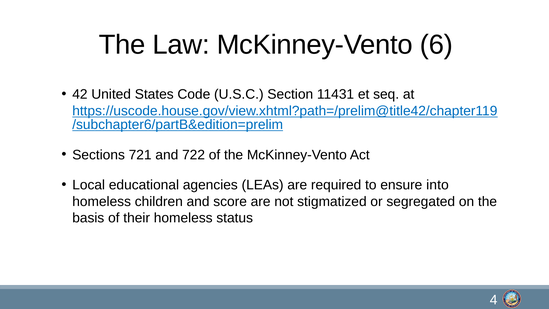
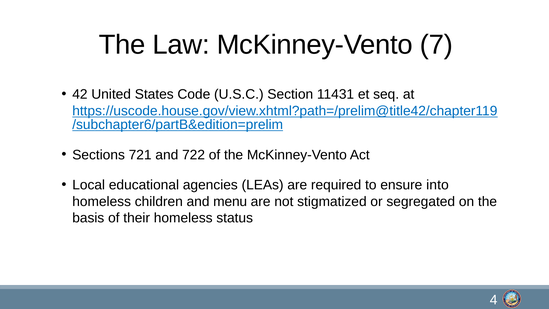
6: 6 -> 7 (436, 45)
score: score -> menu (230, 201)
